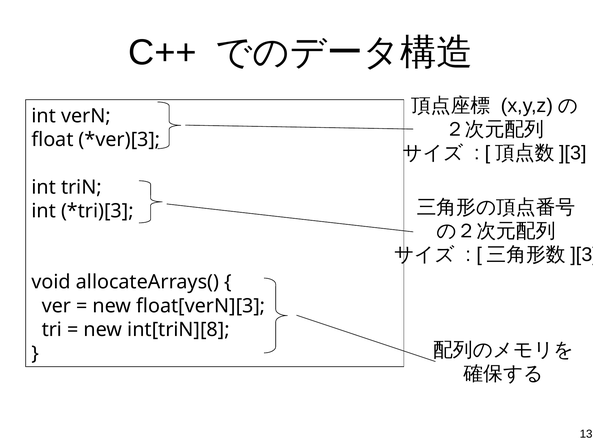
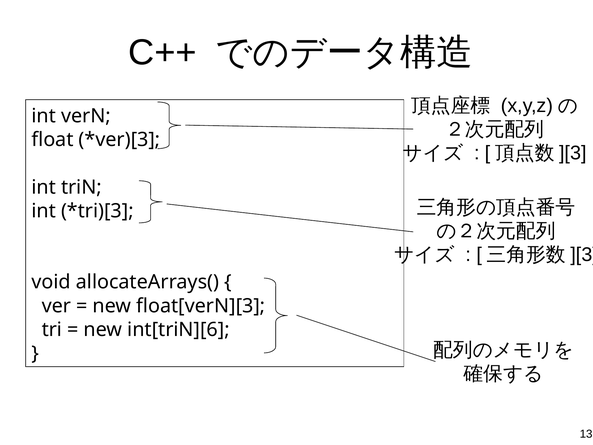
int[triN][8: int[triN][8 -> int[triN][6 (178, 329)
